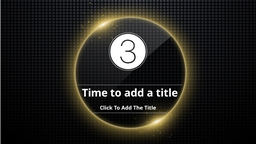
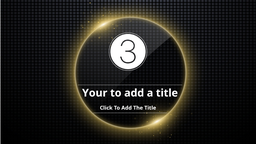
Time: Time -> Your (95, 93)
